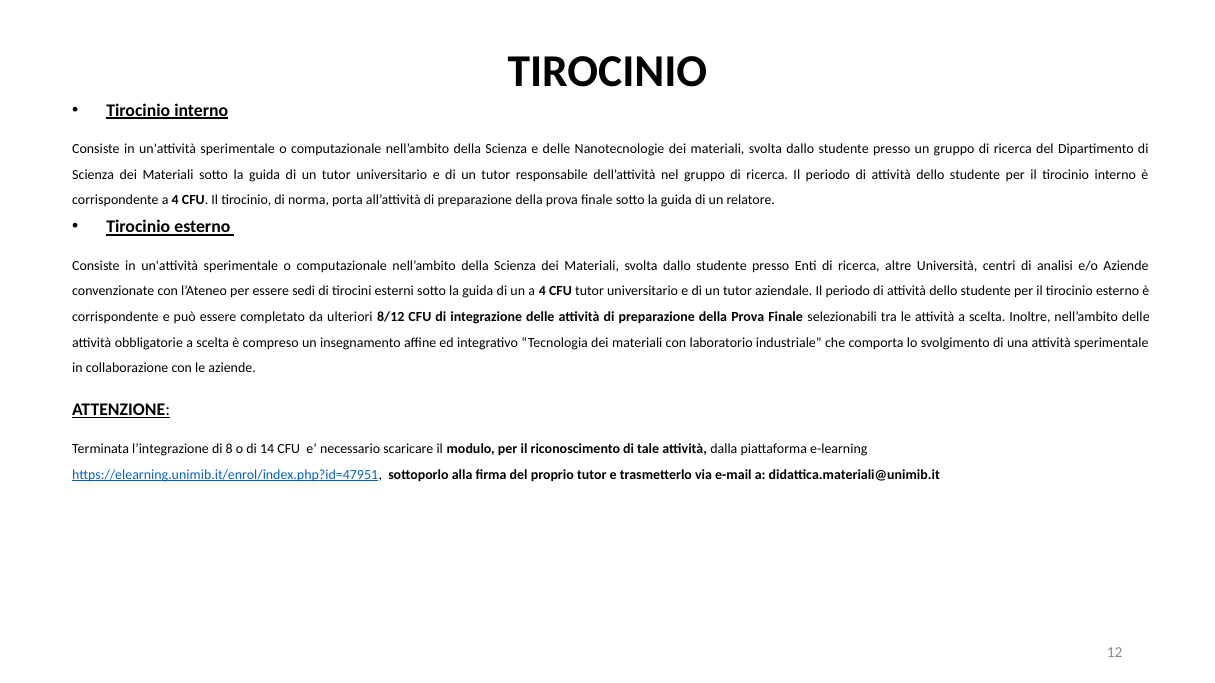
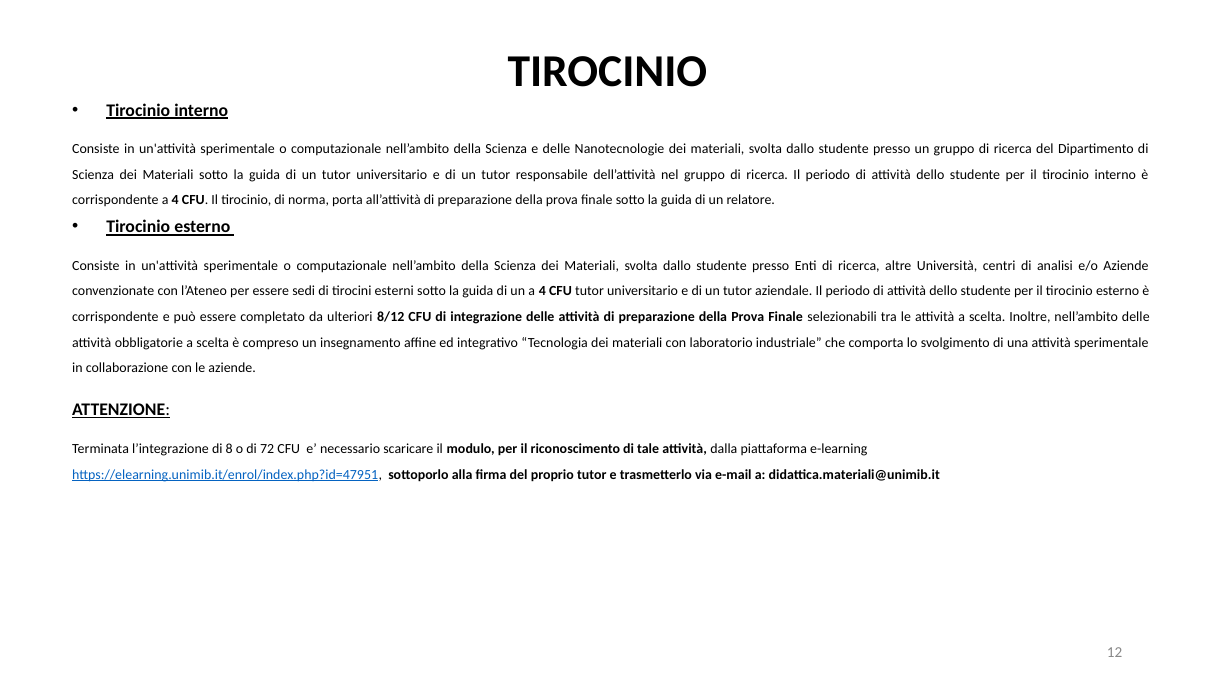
14: 14 -> 72 (267, 449)
